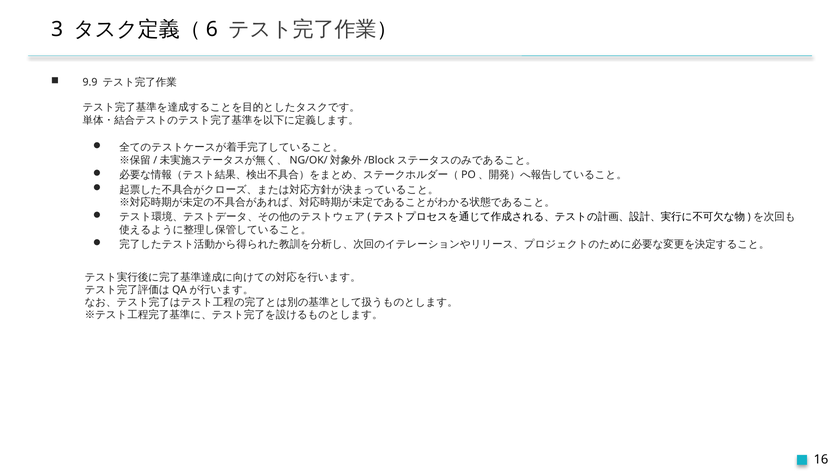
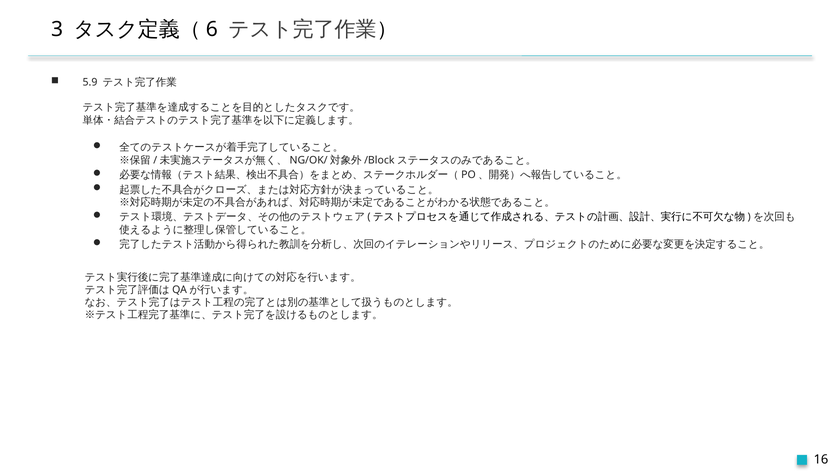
9.9: 9.9 -> 5.9 (90, 82)
